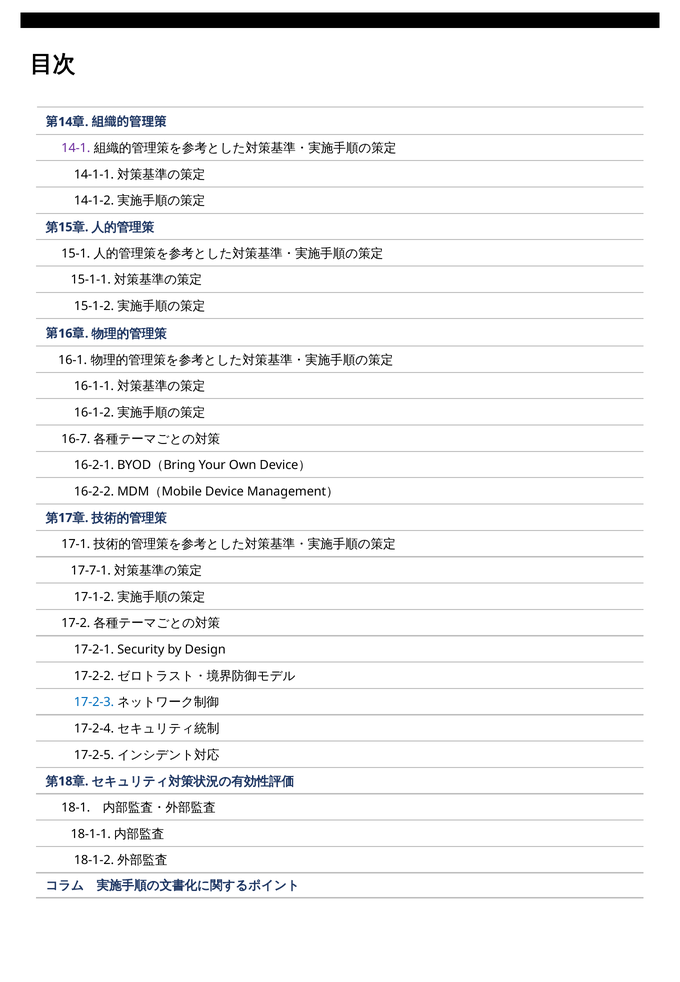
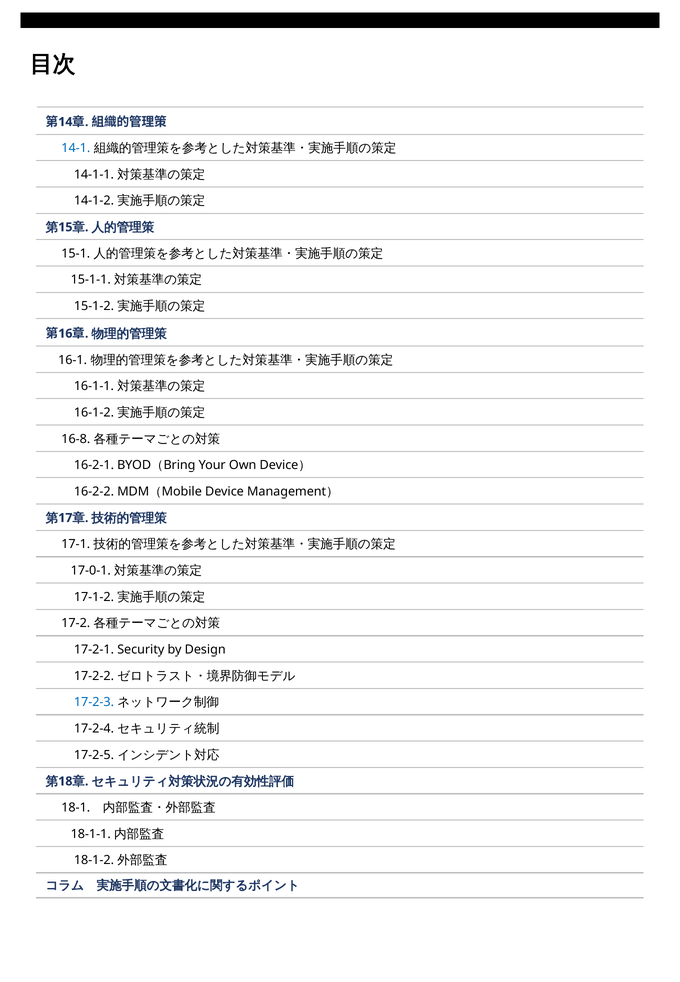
14-1 colour: purple -> blue (76, 148)
16-7: 16-7 -> 16-8 (76, 439)
17-7-1: 17-7-1 -> 17-0-1 (91, 571)
